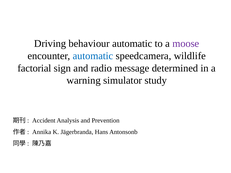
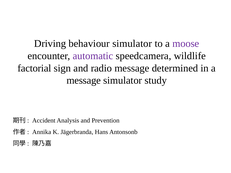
behaviour automatic: automatic -> simulator (132, 44)
automatic colour: blue -> purple (93, 56)
warning: warning -> message (84, 81)
